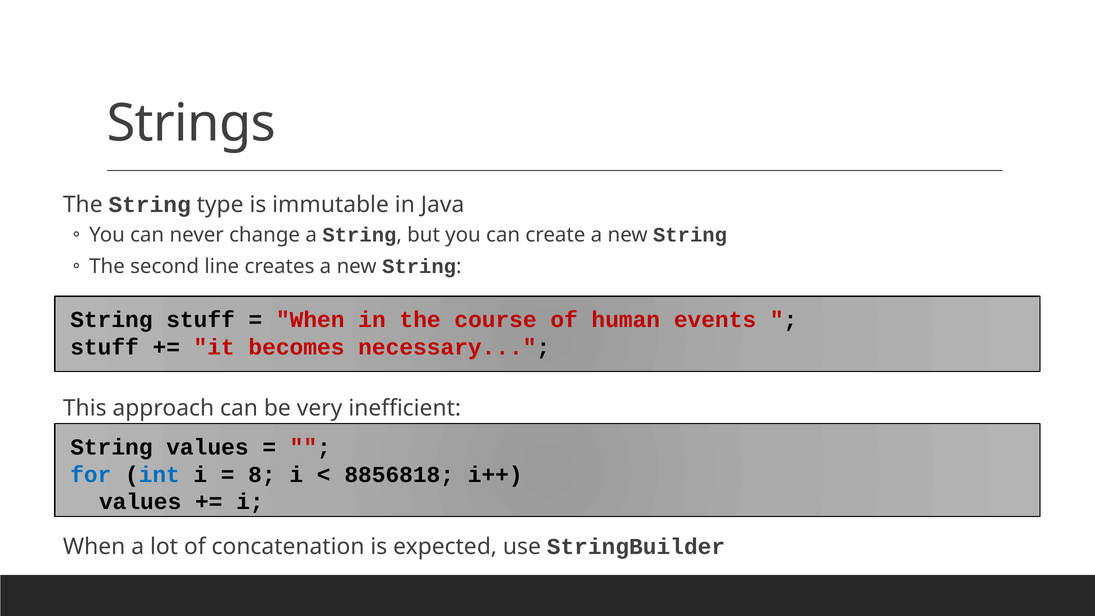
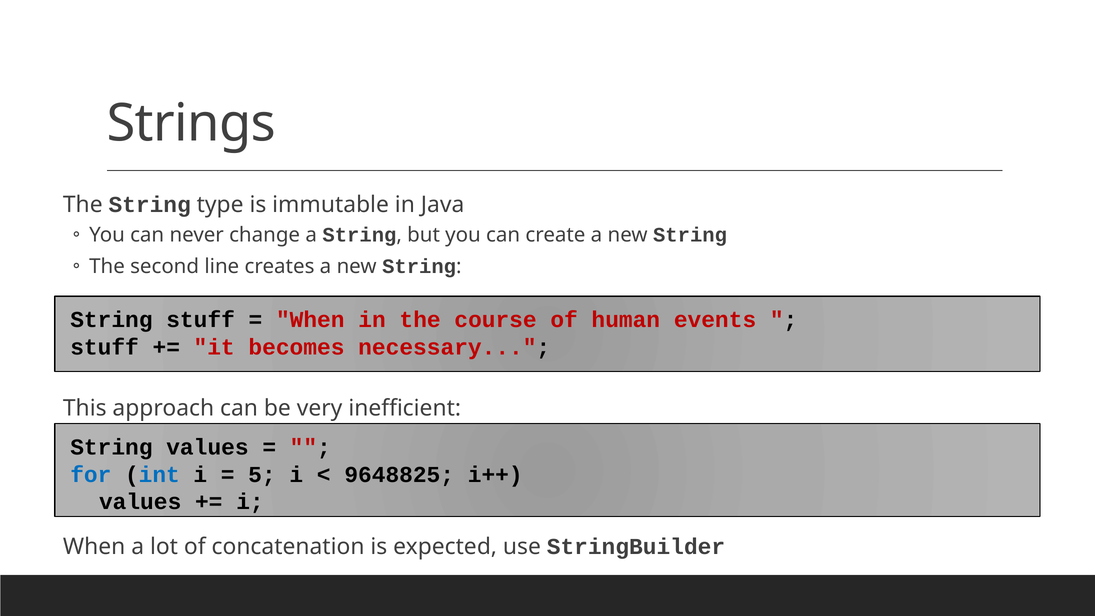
8: 8 -> 5 (262, 475)
8856818: 8856818 -> 9648825 (399, 475)
